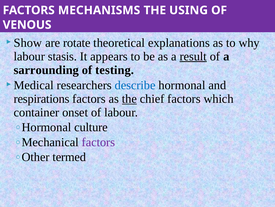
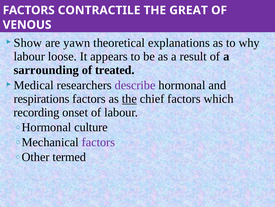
MECHANISMS: MECHANISMS -> CONTRACTILE (99, 10)
USING: USING -> GREAT (189, 10)
rotate: rotate -> yawn (77, 43)
stasis: stasis -> loose (62, 56)
result underline: present -> none (193, 56)
testing: testing -> treated (115, 70)
describe colour: blue -> purple (135, 85)
container: container -> recording (36, 112)
